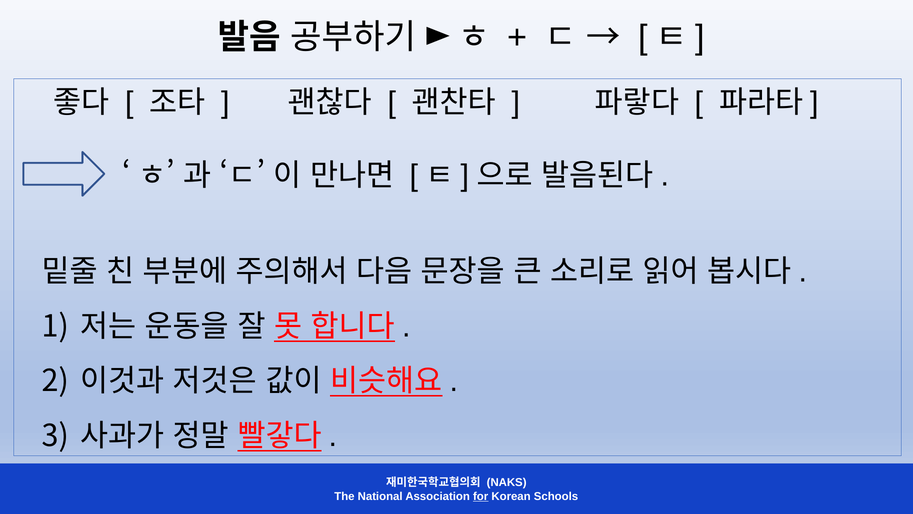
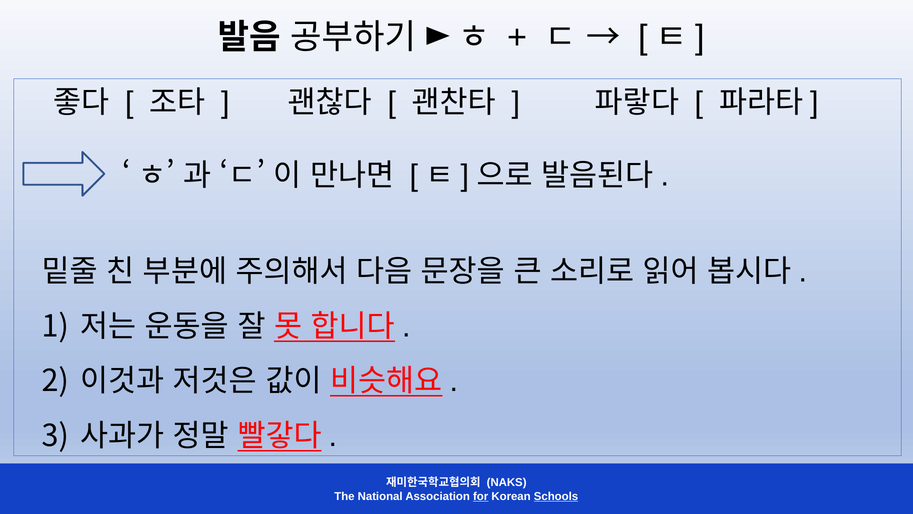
Schools underline: none -> present (556, 496)
